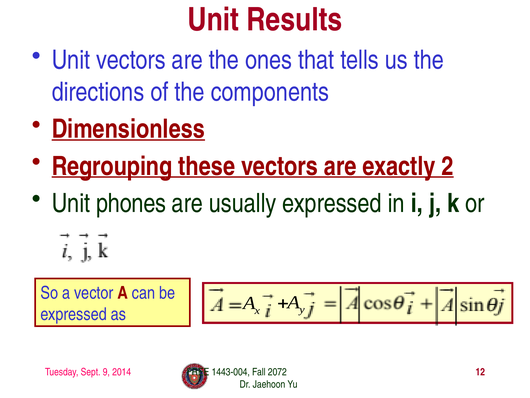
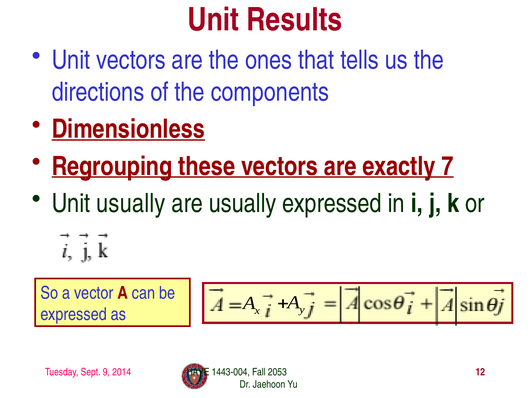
2: 2 -> 7 (447, 166)
Unit phones: phones -> usually (131, 203)
FREE: FREE -> HAVE (198, 372)
2072: 2072 -> 2053 (277, 372)
